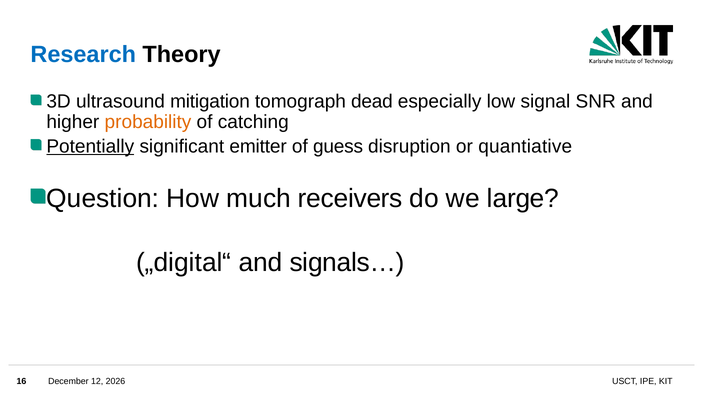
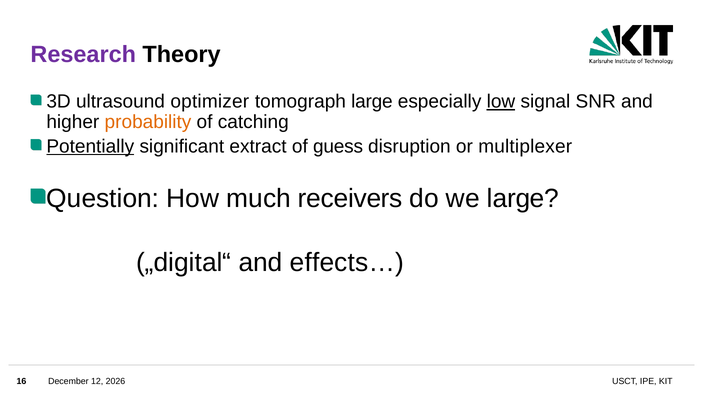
Research colour: blue -> purple (83, 54)
mitigation: mitigation -> optimizer (210, 101)
tomograph dead: dead -> large (372, 101)
low underline: none -> present (501, 101)
emitter: emitter -> extract (258, 146)
quantiative: quantiative -> multiplexer (525, 146)
signals…: signals… -> effects… (347, 262)
